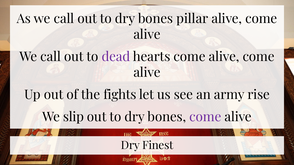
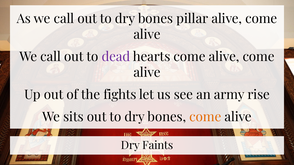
slip: slip -> sits (73, 117)
come colour: purple -> orange (205, 117)
Finest: Finest -> Faints (158, 146)
